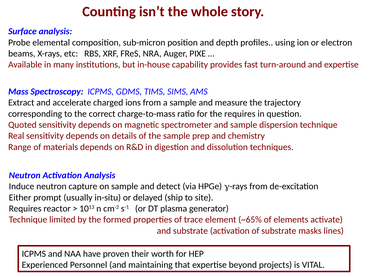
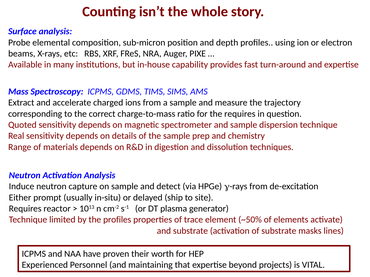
the formed: formed -> profiles (117, 220)
~65%: ~65% -> ~50% (250, 220)
